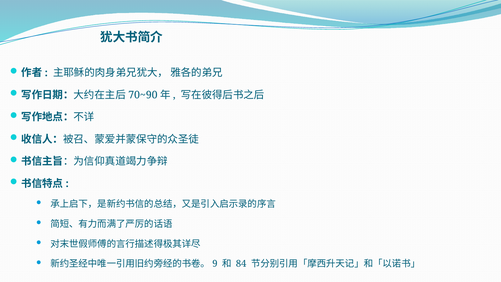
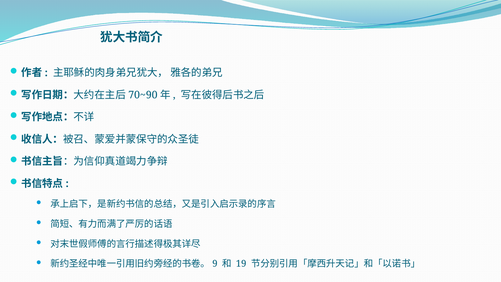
84: 84 -> 19 (241, 264)
